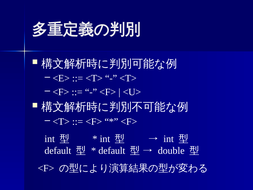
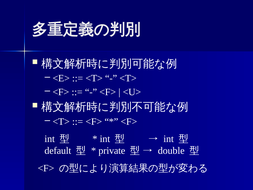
default: default -> private (112, 150)
